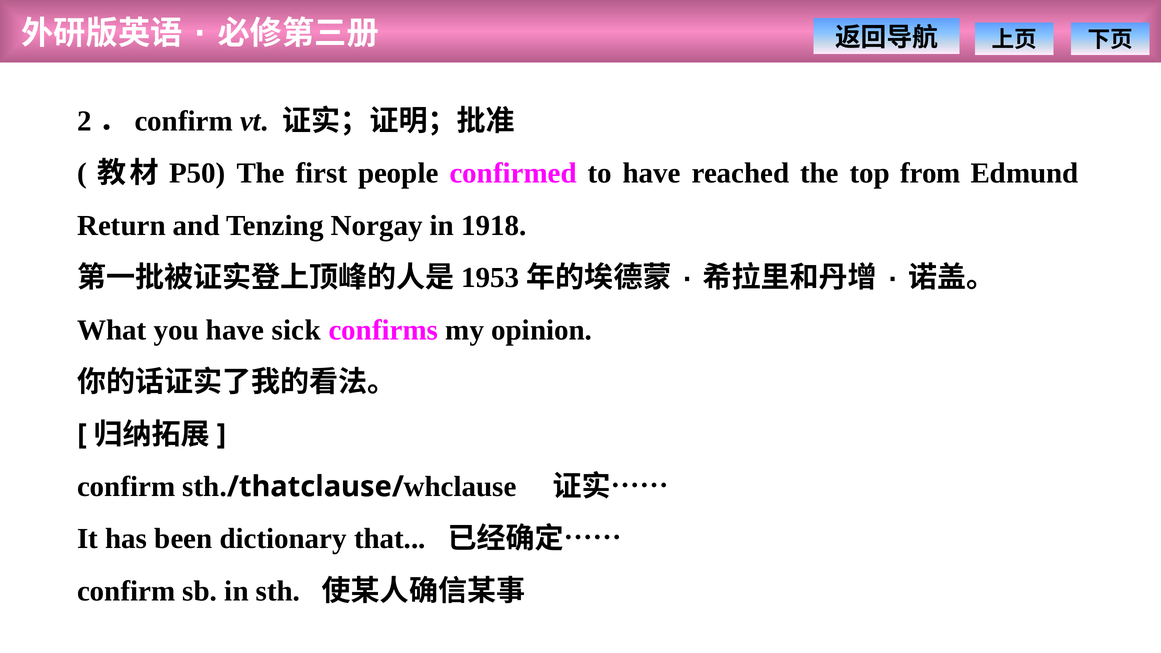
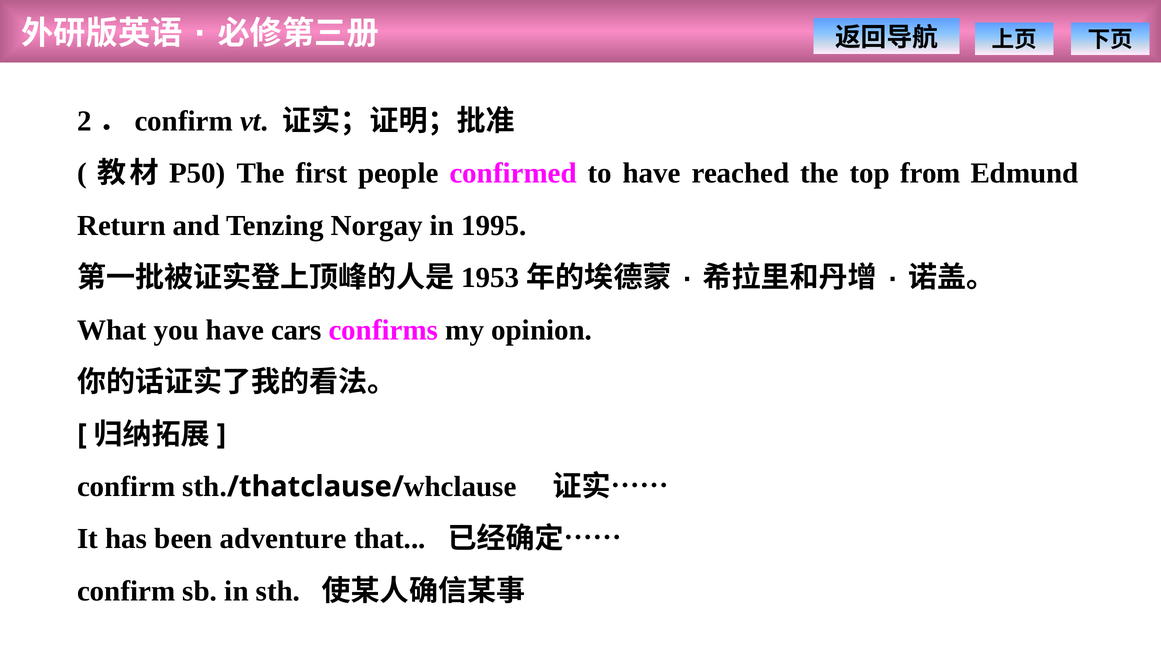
1918: 1918 -> 1995 (494, 226)
sick: sick -> cars (296, 330)
dictionary: dictionary -> adventure (283, 539)
